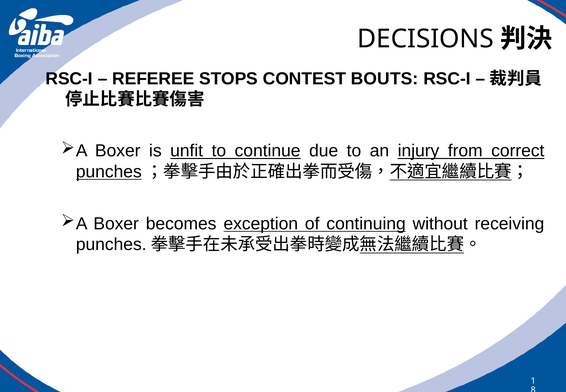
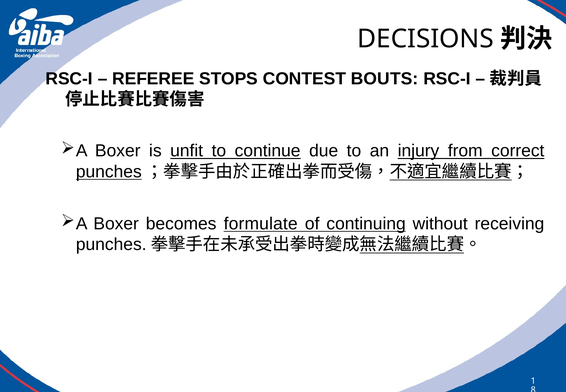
exception: exception -> formulate (261, 224)
